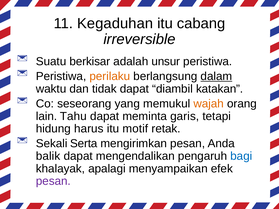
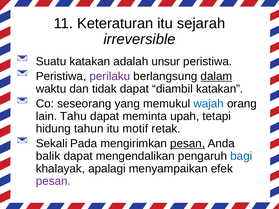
Kegaduhan: Kegaduhan -> Keteraturan (115, 23)
cabang: cabang -> sejarah (201, 23)
Suatu berkisar: berkisar -> katakan (90, 62)
perilaku colour: orange -> purple (110, 76)
wajah colour: orange -> blue (209, 104)
garis: garis -> upah (185, 116)
harus: harus -> tahun (89, 129)
Serta: Serta -> Pada (84, 144)
pesan underline: none -> present (188, 144)
